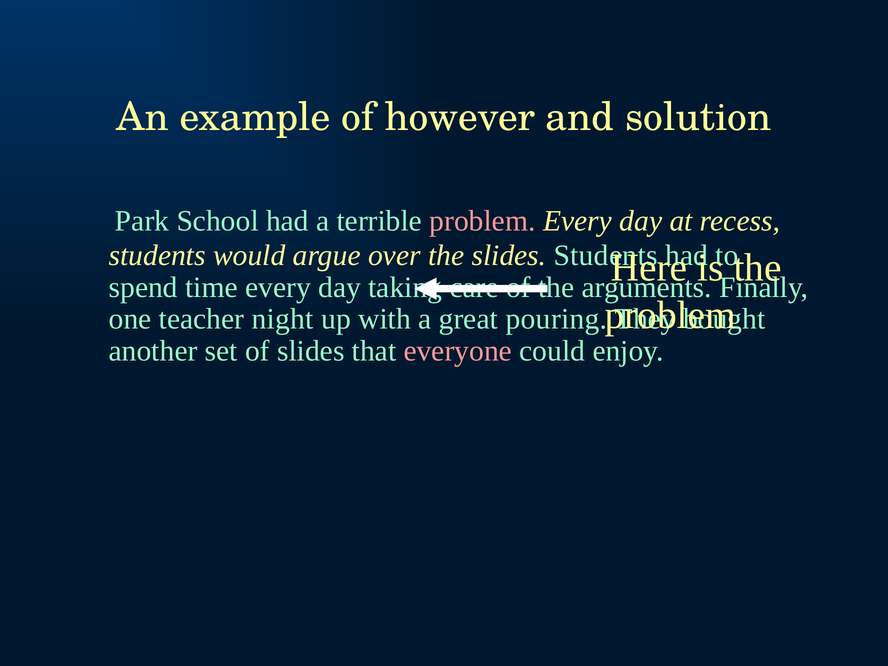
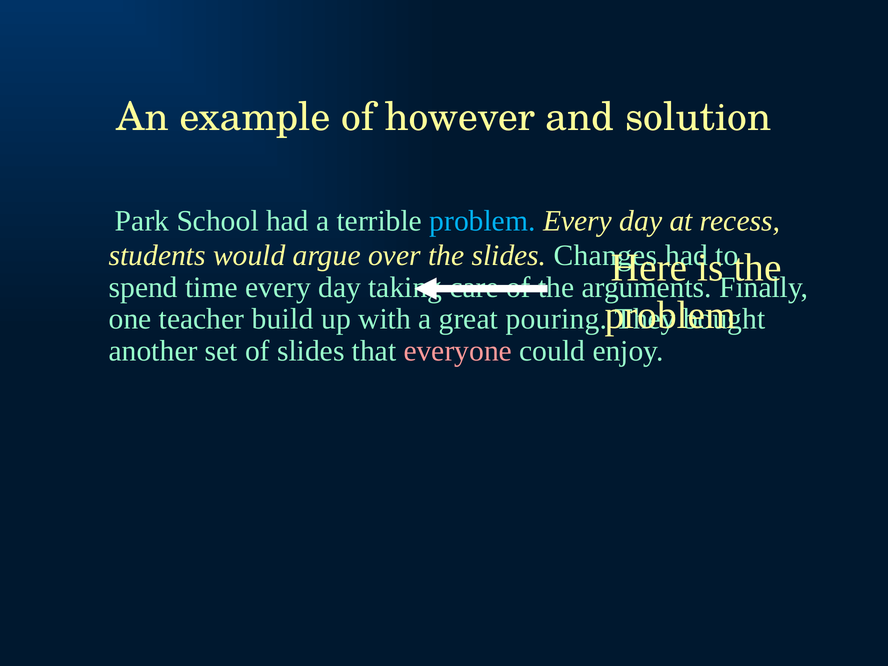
problem colour: pink -> light blue (482, 221)
slides Students: Students -> Changes (606, 255)
night: night -> build (283, 319)
